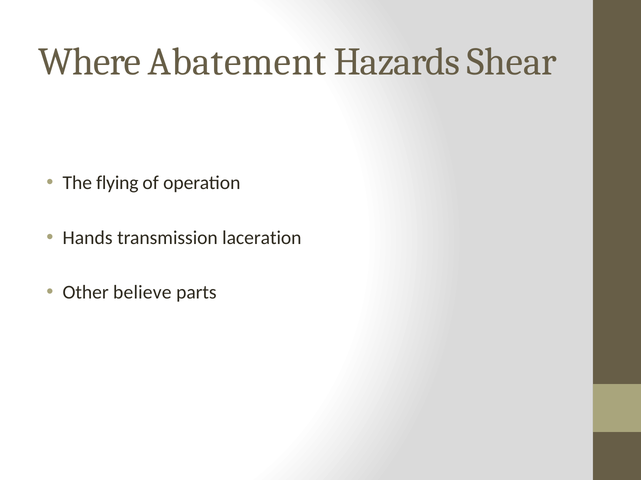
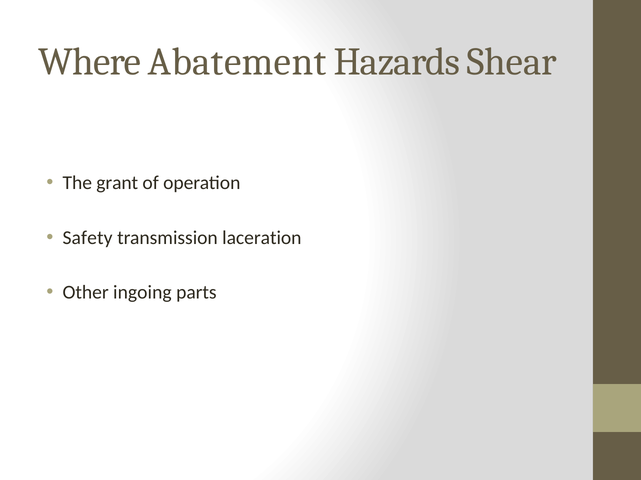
flying: flying -> grant (117, 183)
Hands: Hands -> Safety (88, 238)
believe: believe -> ingoing (142, 293)
